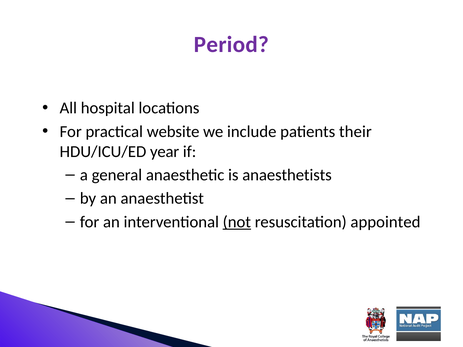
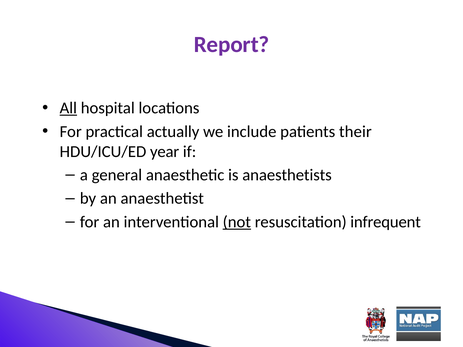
Period: Period -> Report (232, 44)
All underline: none -> present (68, 108)
website: website -> actually (173, 132)
appointed: appointed -> infrequent (386, 222)
